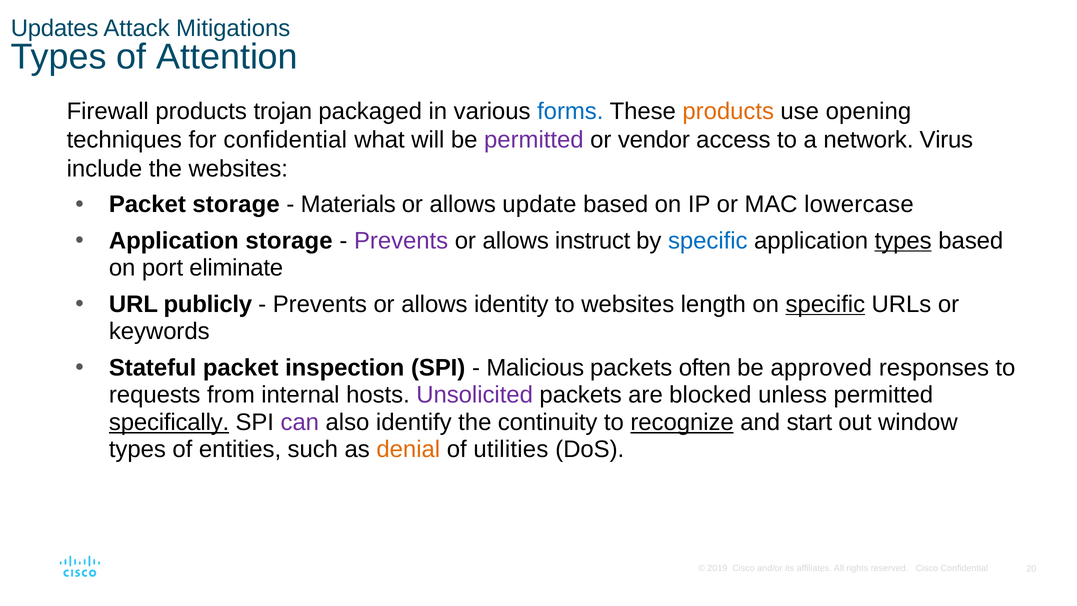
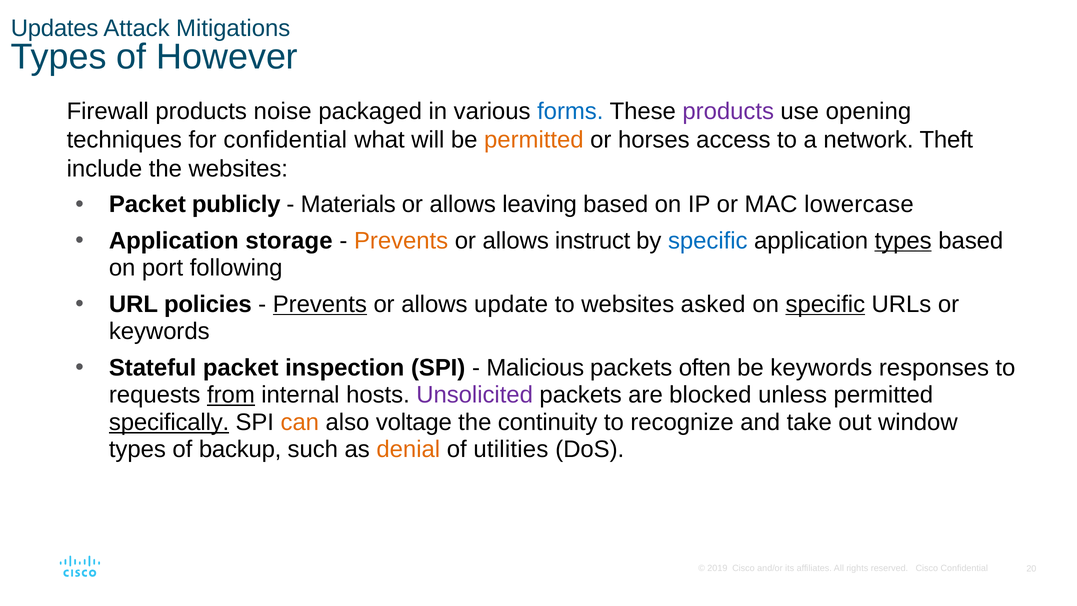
Attention: Attention -> However (227, 57)
trojan: trojan -> noise (283, 111)
products colour: orange -> purple (728, 111)
permitted colour: purple -> orange (534, 140)
vendor: vendor -> horses (654, 140)
Virus: Virus -> Theft (946, 140)
Packet storage: storage -> publicly (236, 204)
update: update -> leaving (540, 204)
Prevents colour: purple -> orange (401, 241)
eliminate: eliminate -> following (236, 268)
publicly: publicly -> policies (208, 304)
Prevents underline: none -> present (320, 304)
identity: identity -> update (511, 304)
length: length -> asked (713, 304)
be approved: approved -> keywords (821, 368)
from underline: none -> present (231, 395)
can colour: purple -> orange (300, 422)
identify: identify -> voltage (414, 422)
recognize underline: present -> none (682, 422)
start: start -> take (809, 422)
entities: entities -> backup (240, 449)
